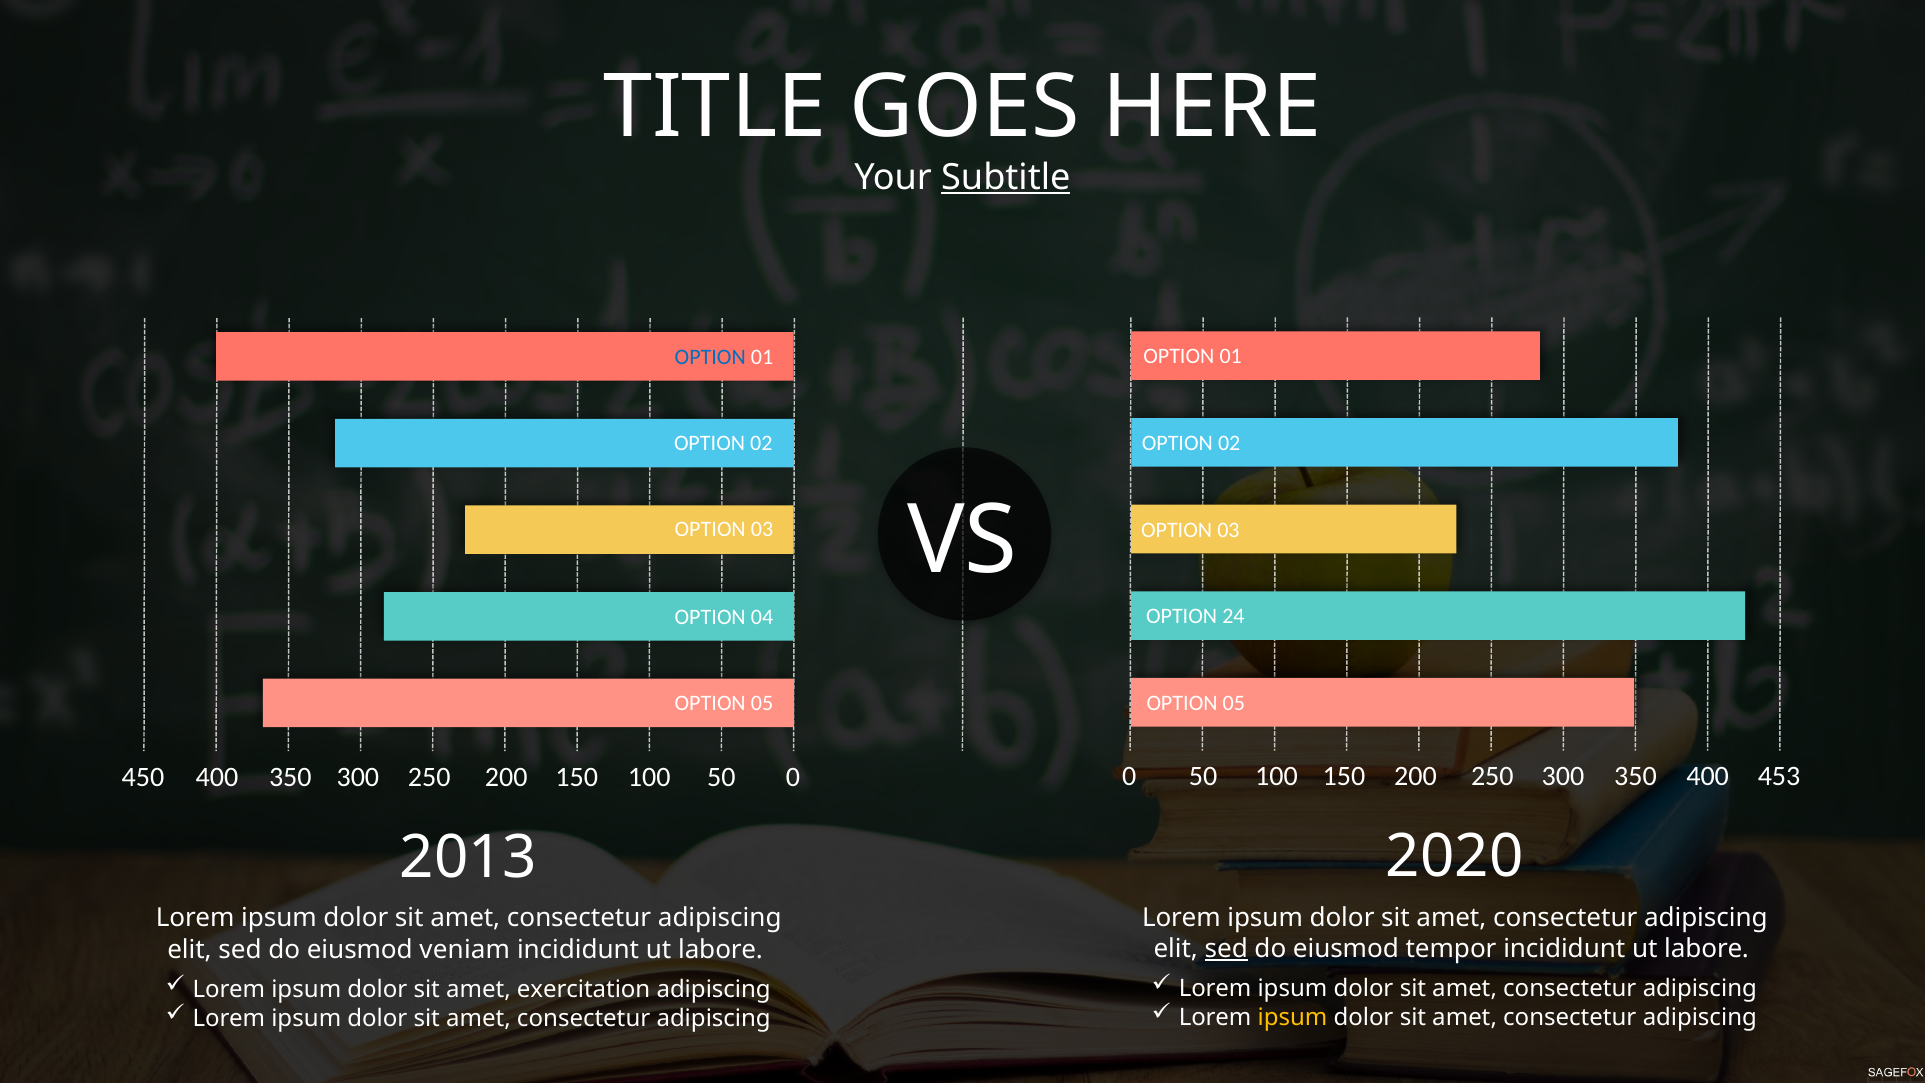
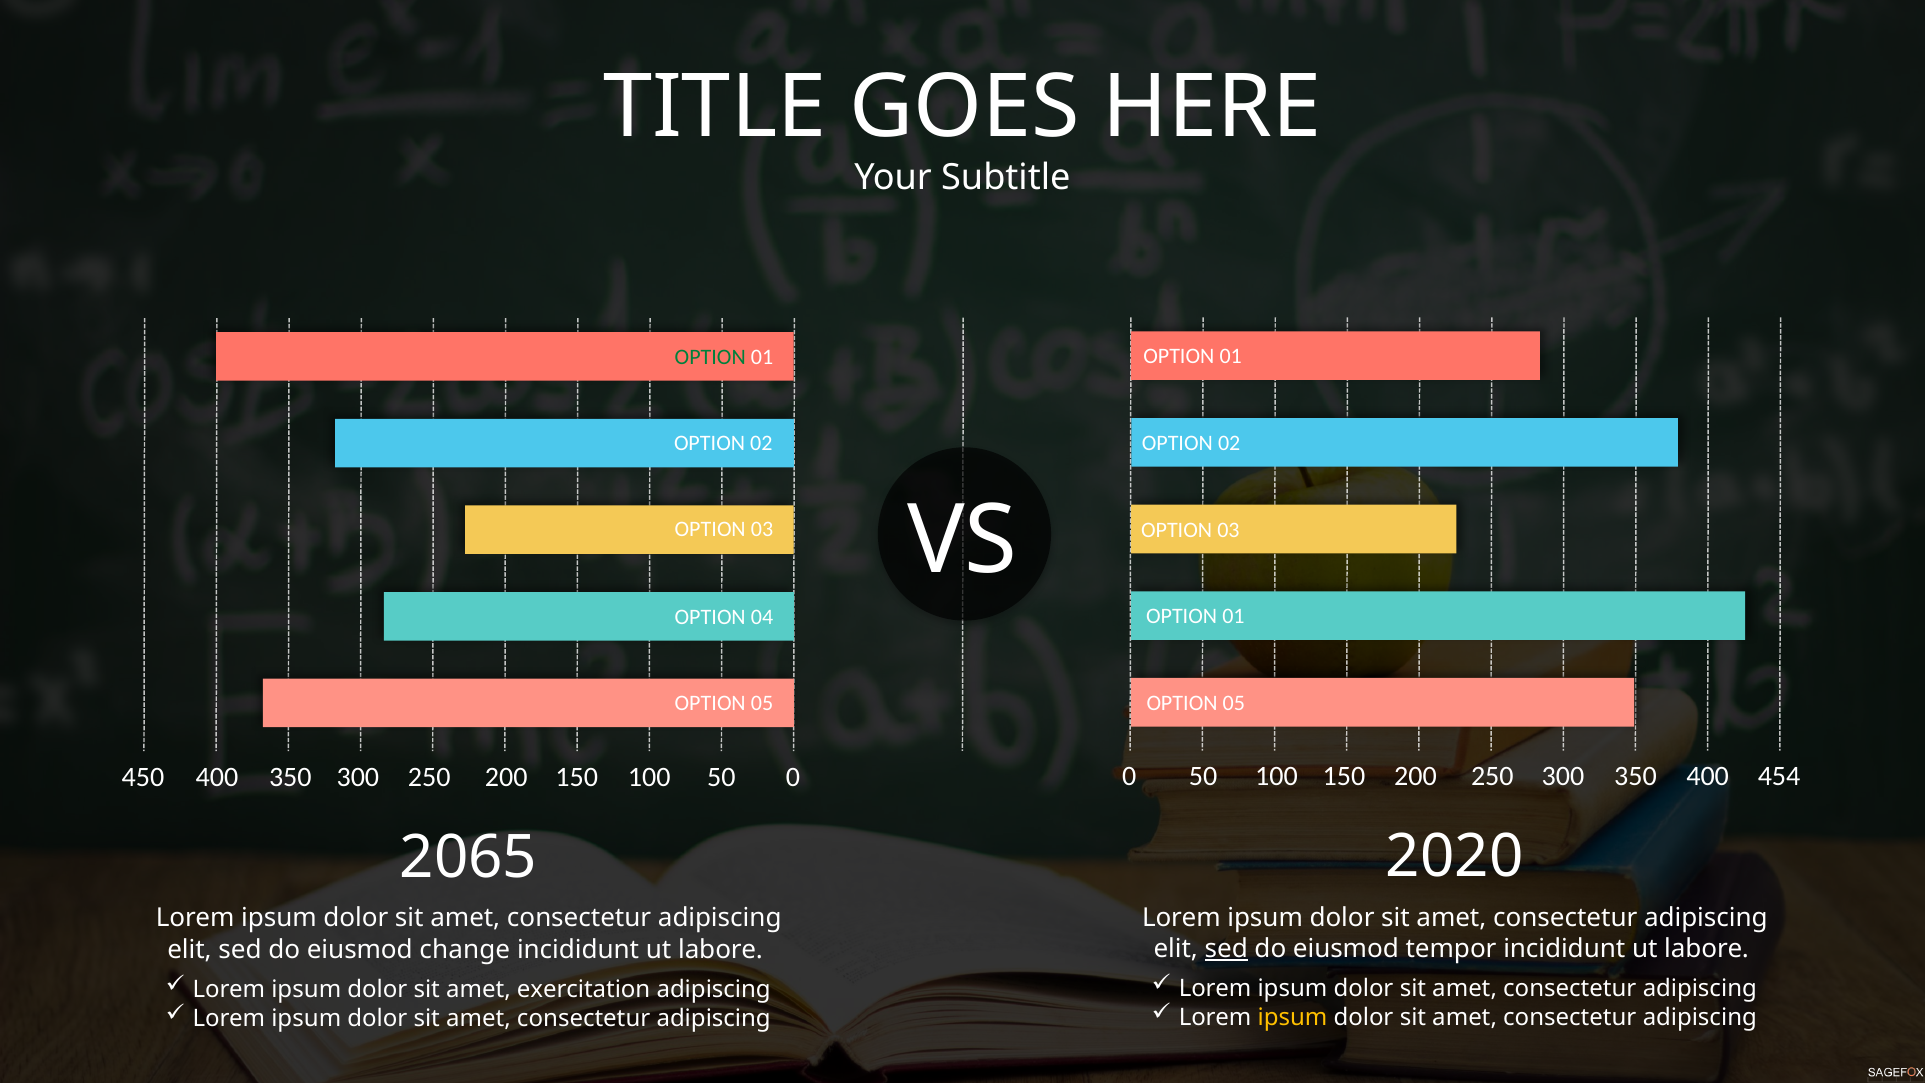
Subtitle underline: present -> none (1006, 178)
OPTION colour: blue -> green (710, 357)
24: 24 -> 01 (1234, 616)
453: 453 -> 454 (1779, 776)
2013: 2013 -> 2065 (469, 858)
veniam: veniam -> change (465, 949)
